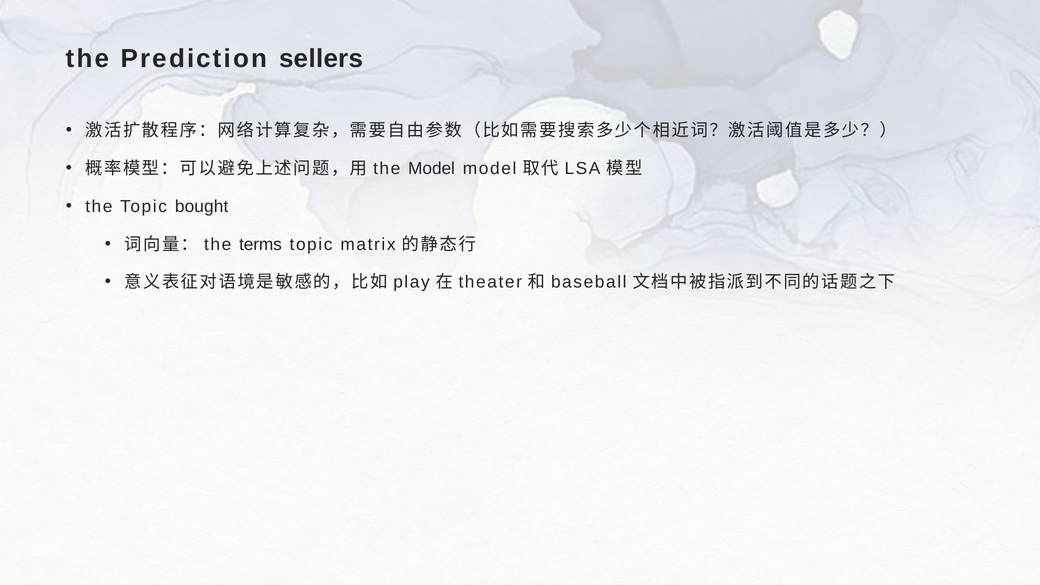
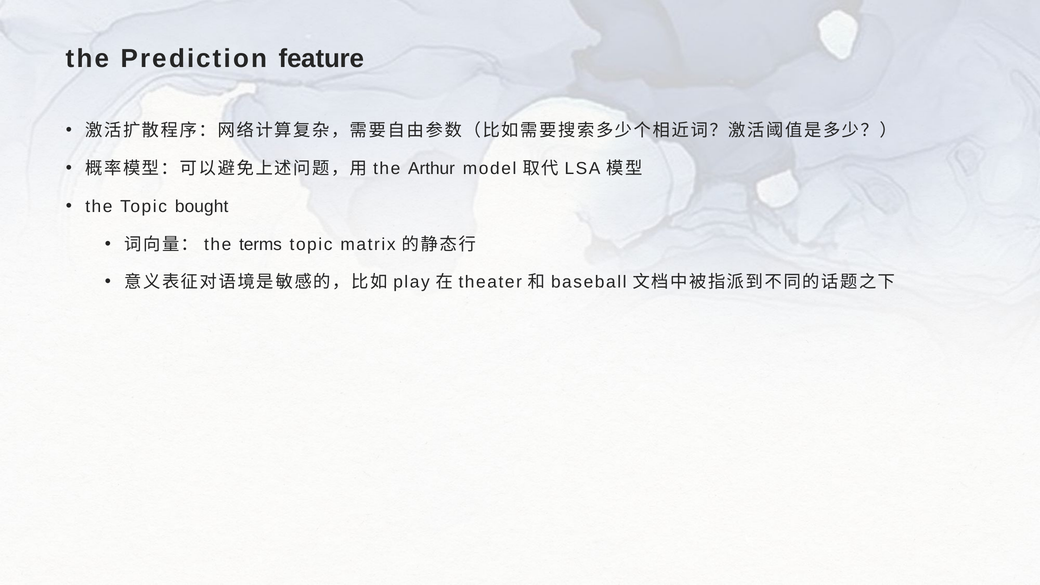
sellers: sellers -> feature (321, 58)
the Model: Model -> Arthur (432, 169)
